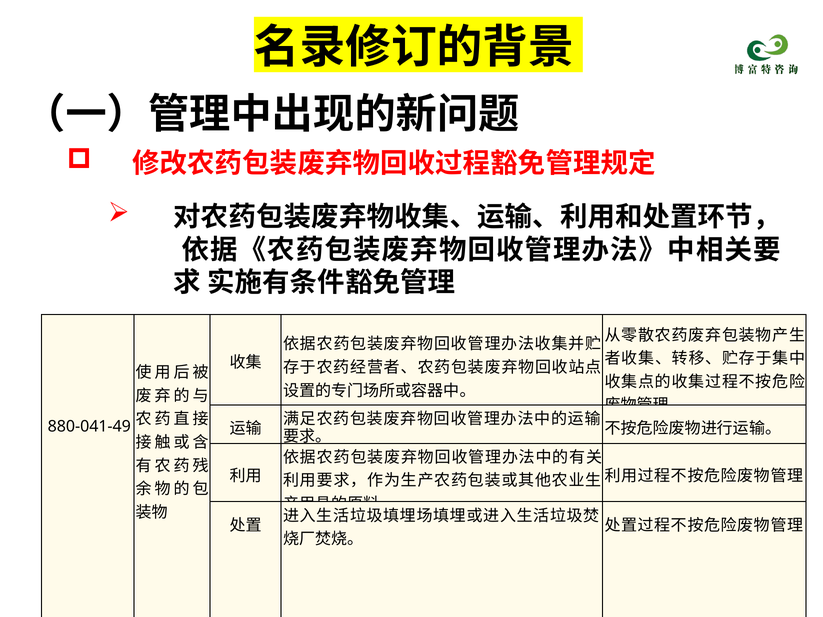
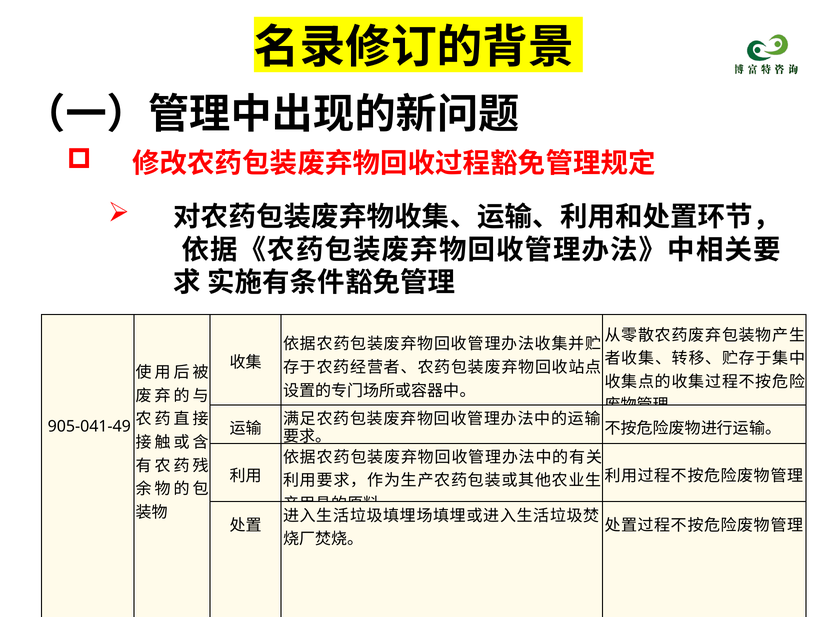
880-041-49: 880-041-49 -> 905-041-49 (89, 427)
